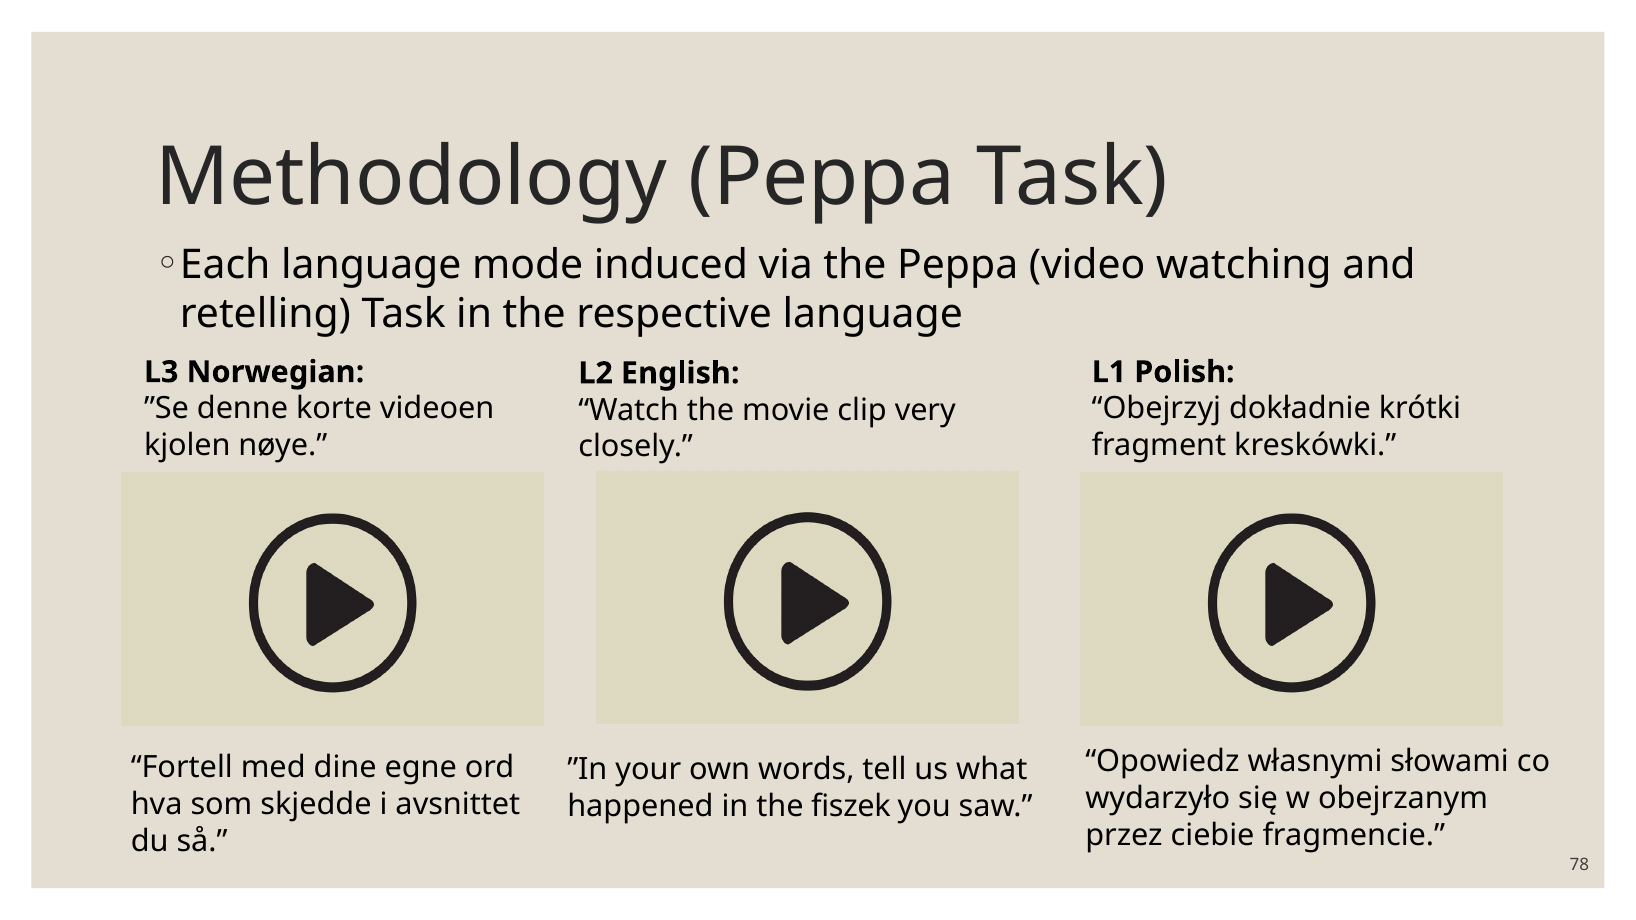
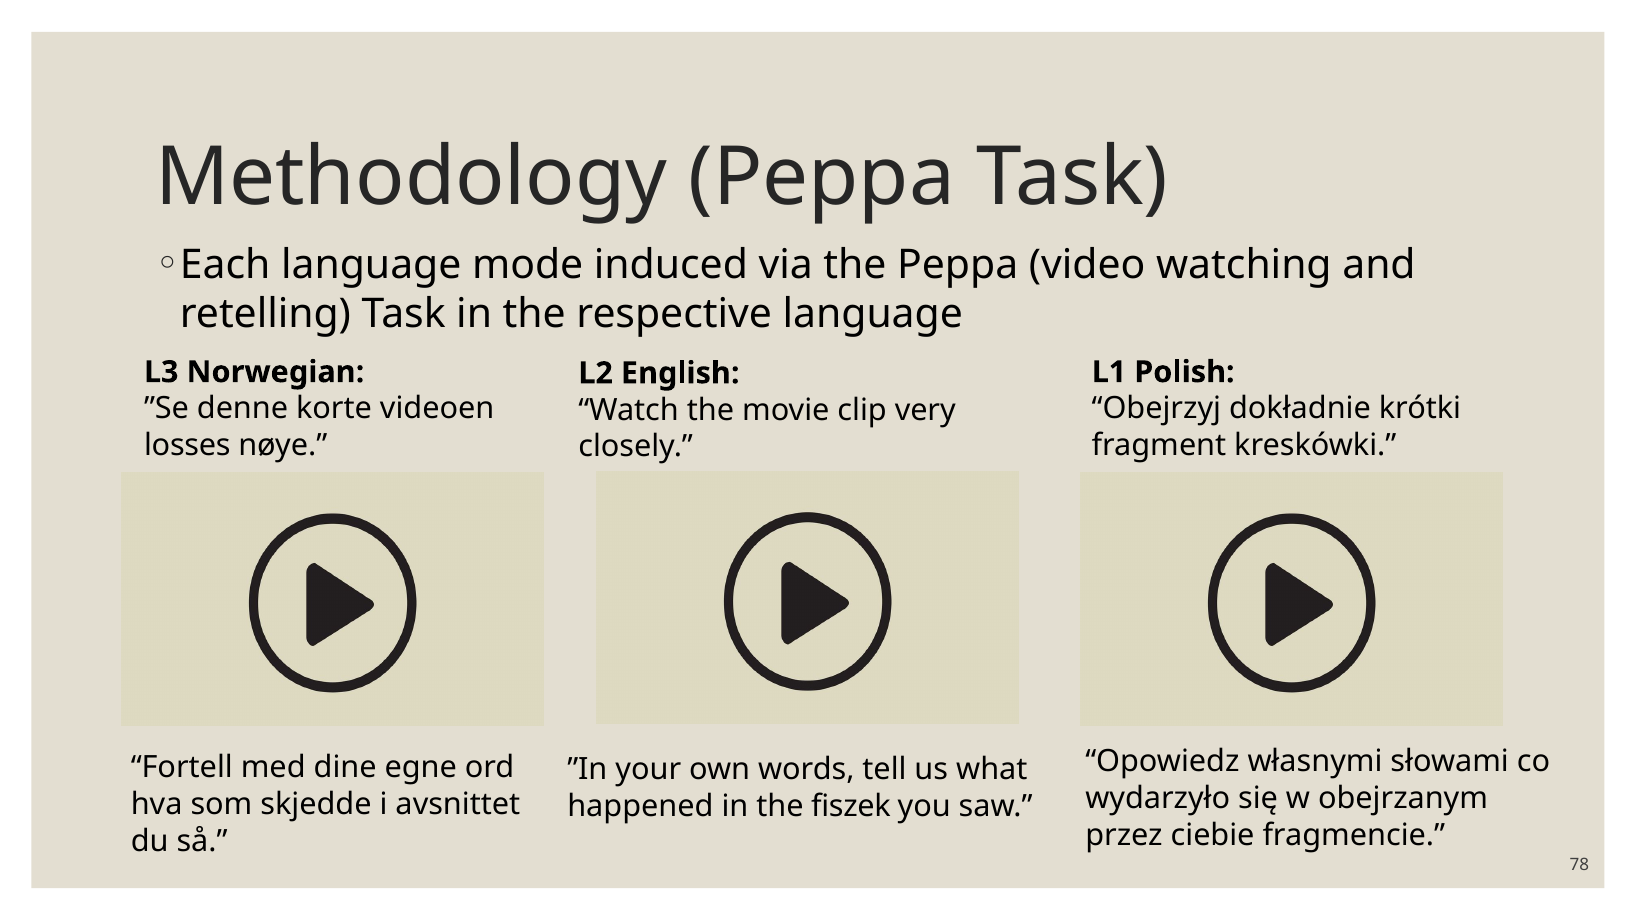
kjolen: kjolen -> losses (187, 446)
